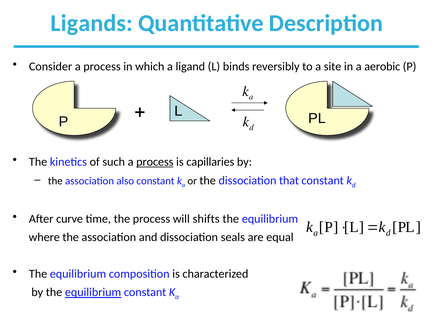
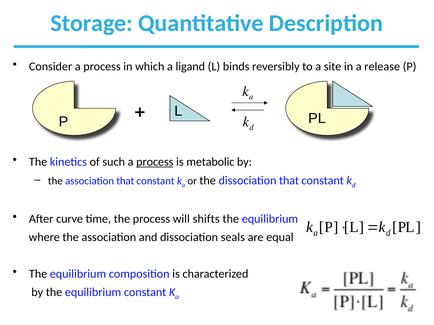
Ligands: Ligands -> Storage (92, 23)
aerobic: aerobic -> release (382, 66)
capillaries: capillaries -> metabolic (210, 162)
association also: also -> that (125, 181)
equilibrium underline: present -> none (93, 293)
